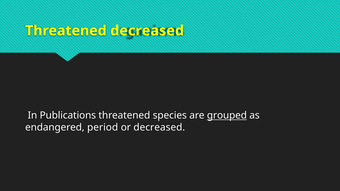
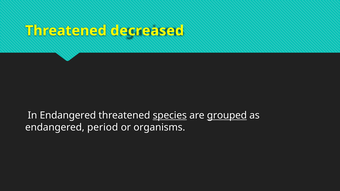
In Publications: Publications -> Endangered (68, 116)
species underline: none -> present (170, 116)
or decreased: decreased -> organisms (159, 127)
